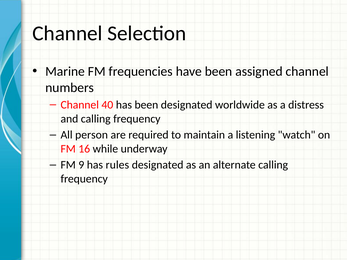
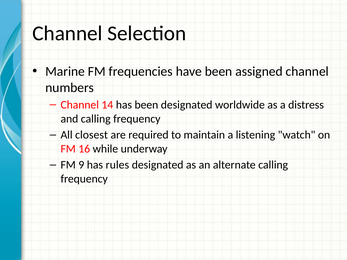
40: 40 -> 14 (107, 105)
person: person -> closest (92, 135)
